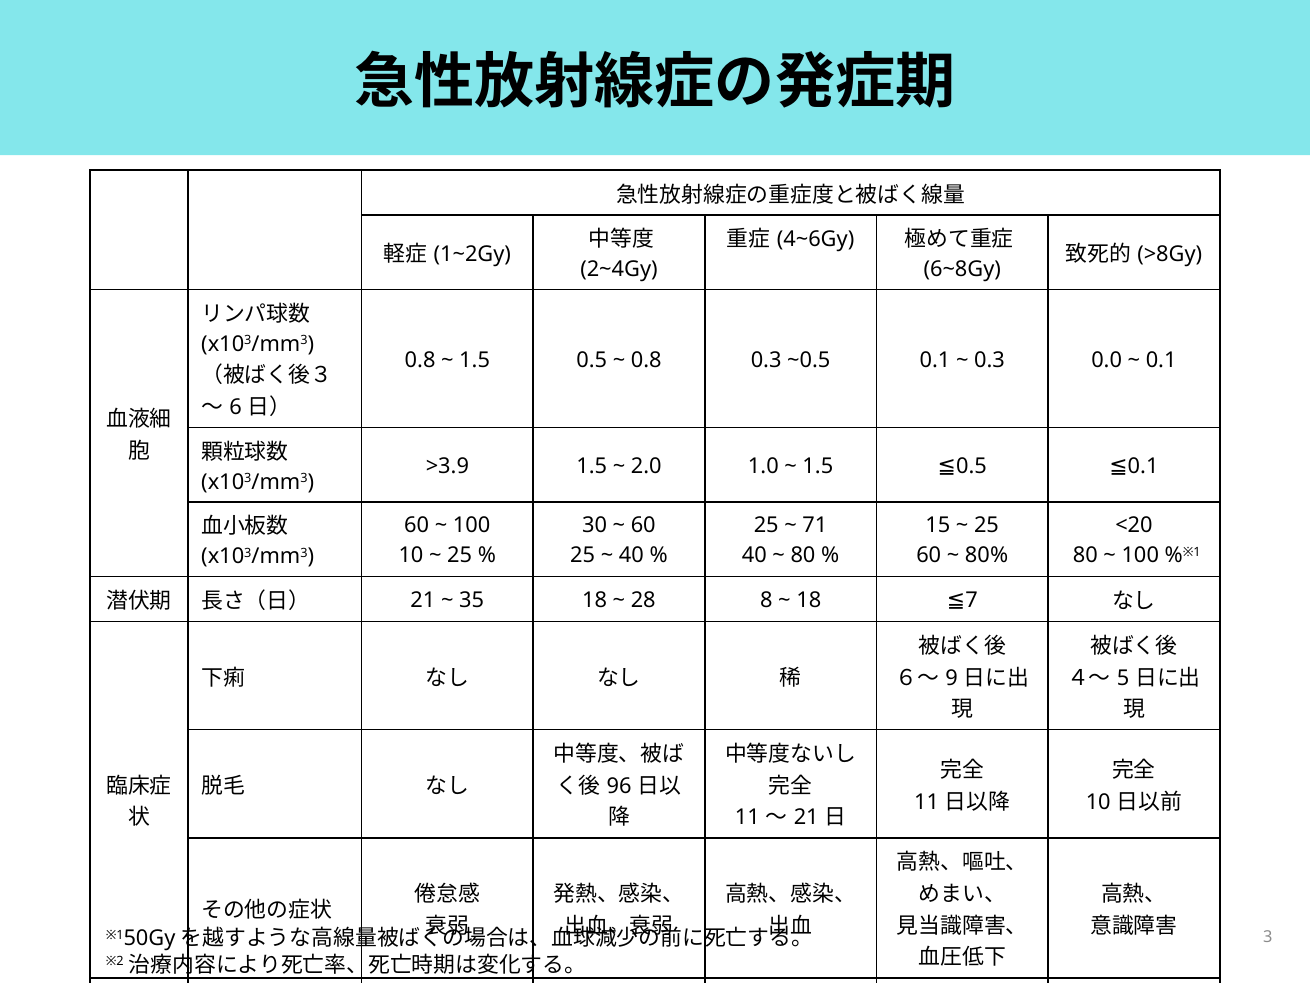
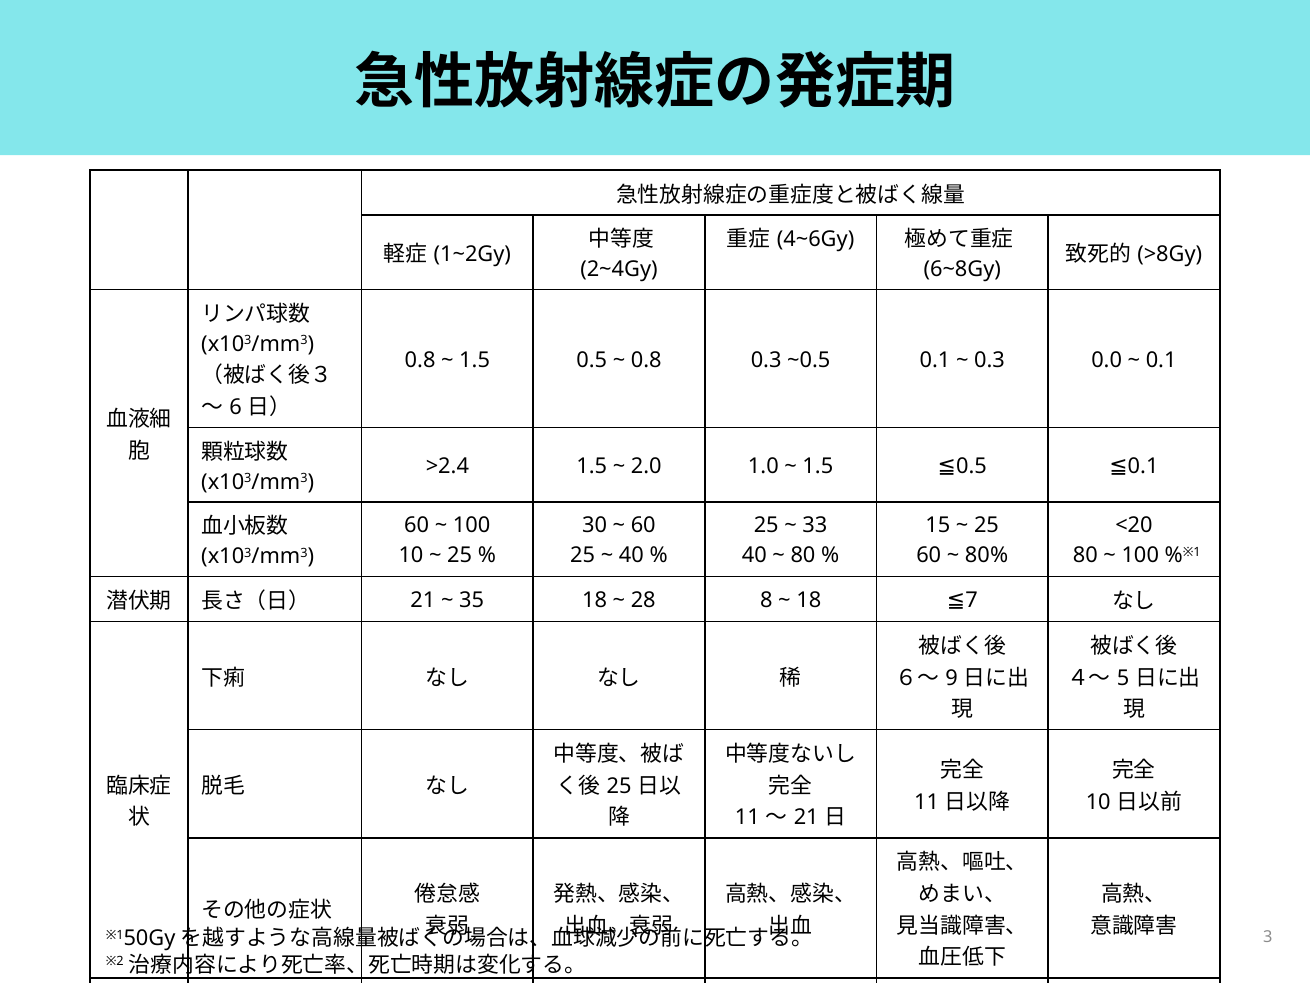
>3.9: >3.9 -> >2.4 (447, 466)
71: 71 -> 33 (815, 526)
96: 96 -> 25 (619, 786)
